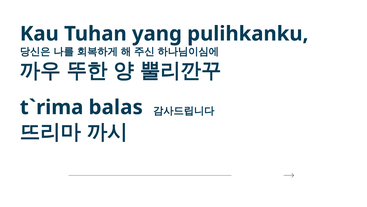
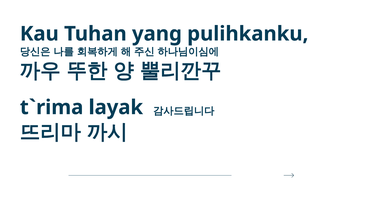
balas: balas -> layak (116, 107)
